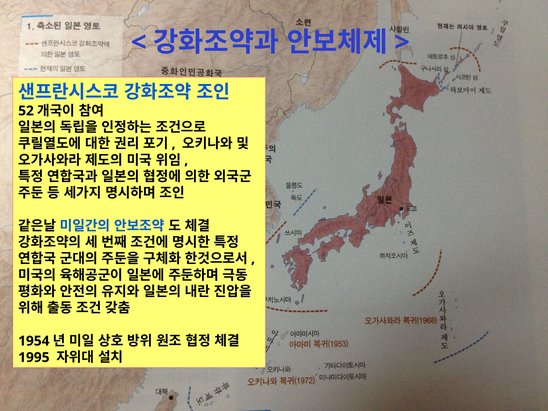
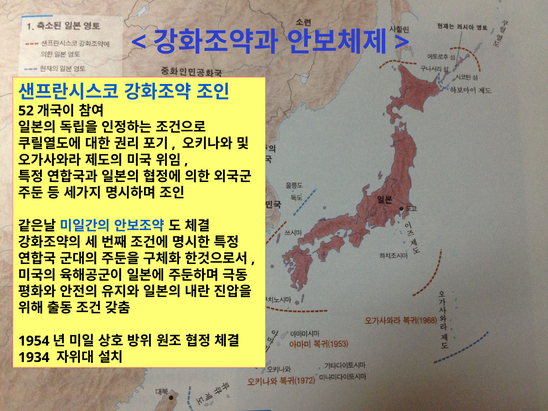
1995: 1995 -> 1934 (34, 357)
